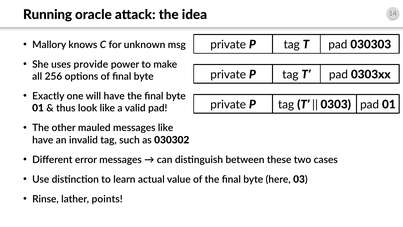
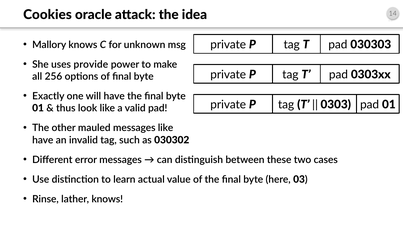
Running: Running -> Cookies (47, 15)
lather points: points -> knows (107, 199)
